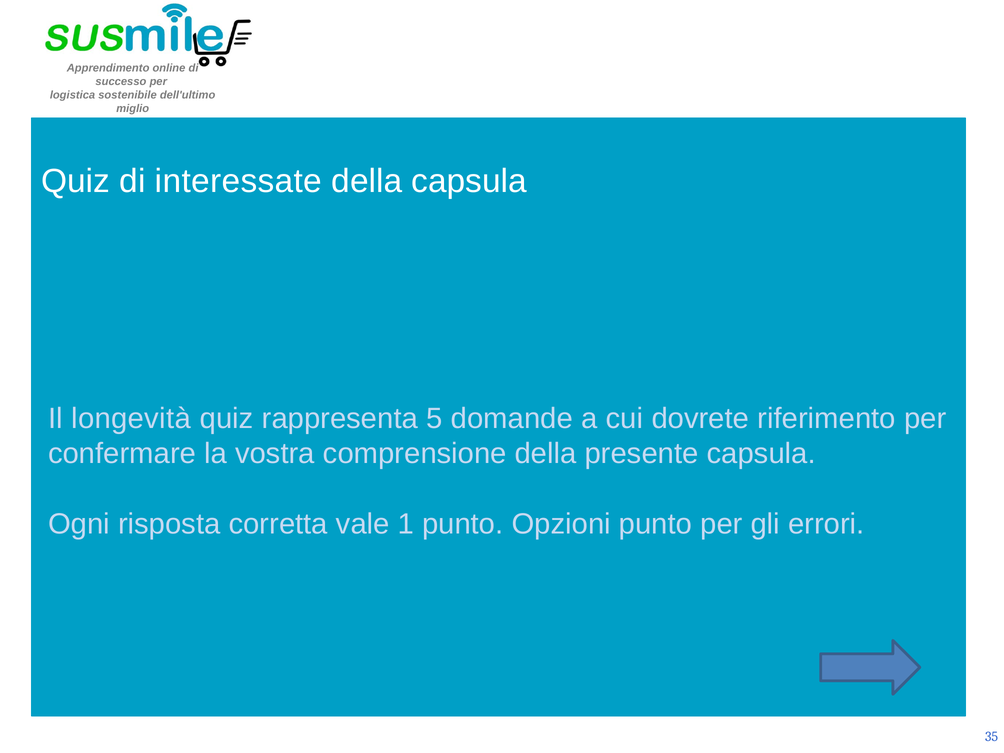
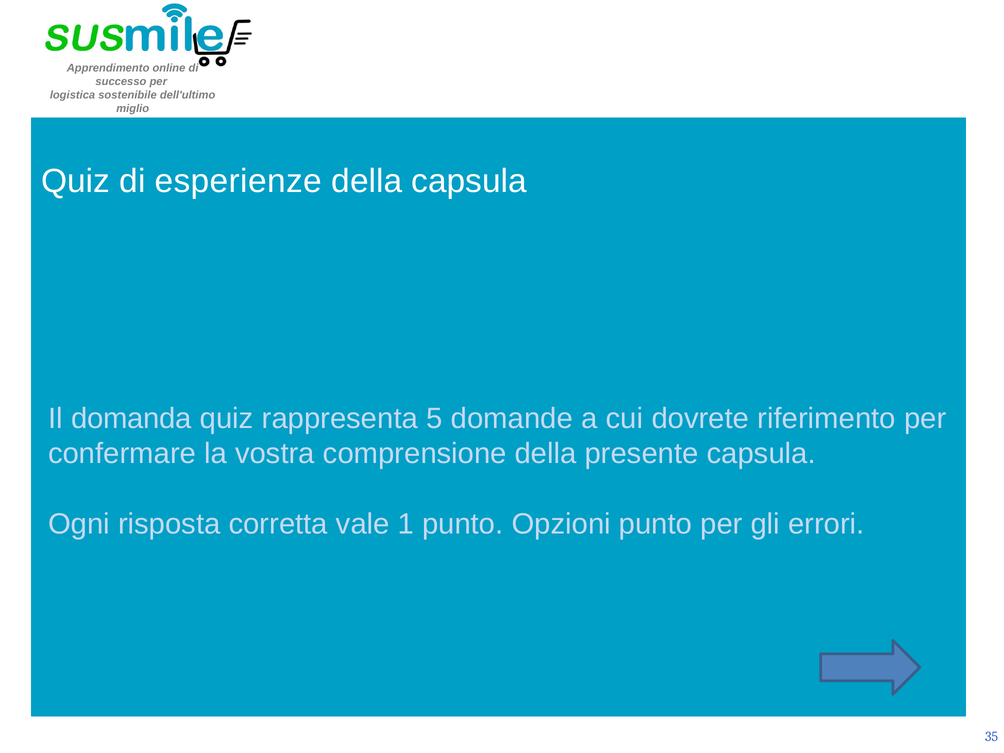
interessate: interessate -> esperienze (238, 181)
longevità: longevità -> domanda (131, 419)
